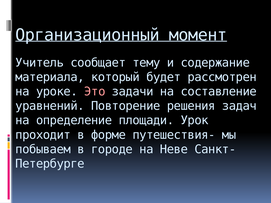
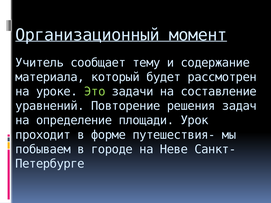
Это colour: pink -> light green (95, 92)
